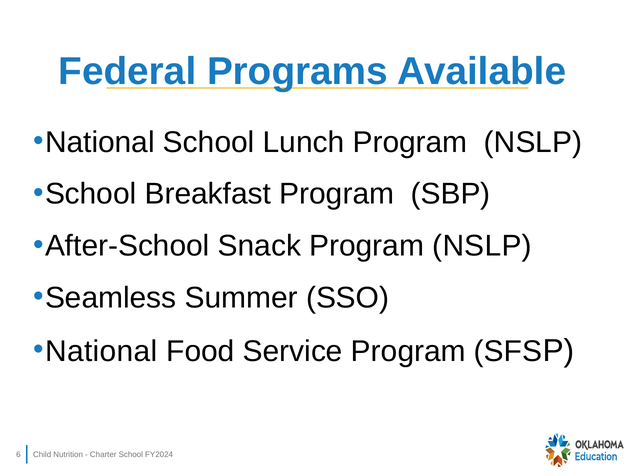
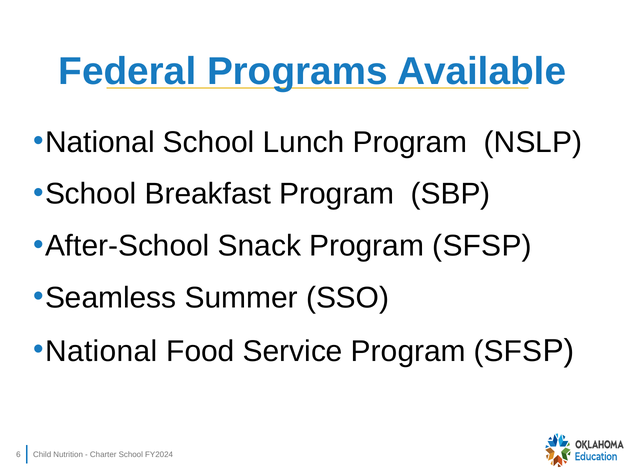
Snack Program NSLP: NSLP -> SFSP (482, 246)
